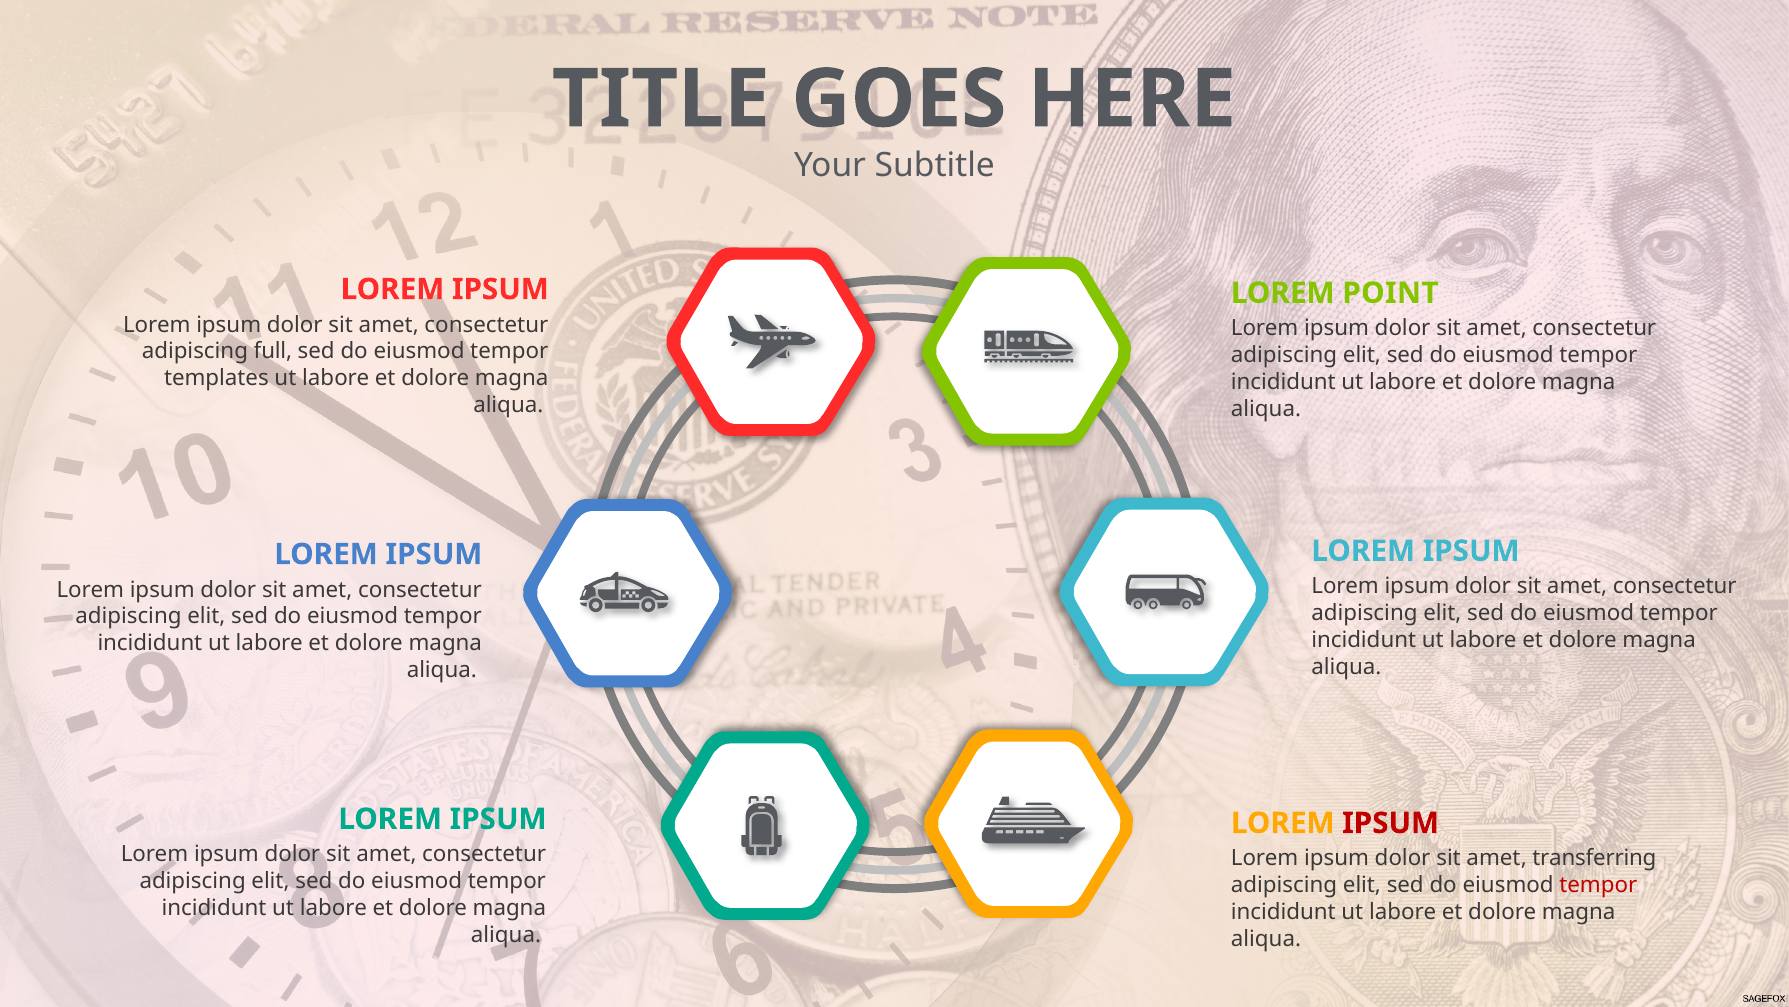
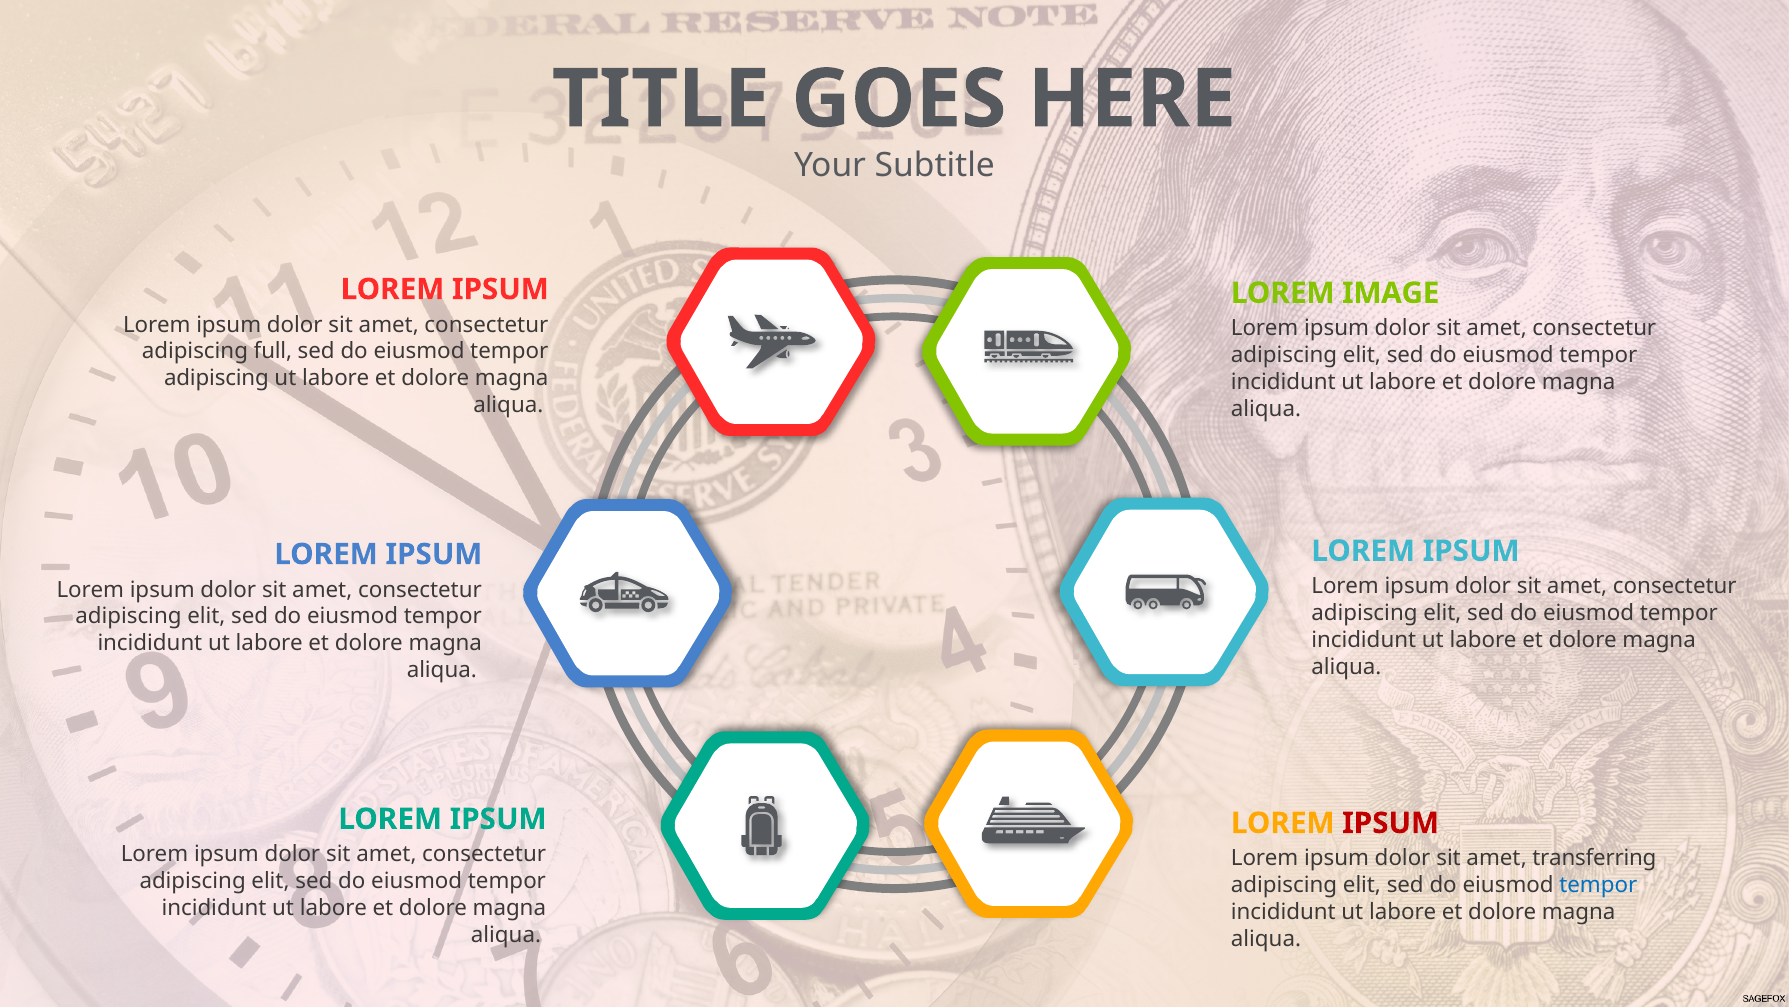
POINT: POINT -> IMAGE (1391, 293)
templates: templates -> adipiscing (216, 378)
tempor colour: red -> blue (1598, 885)
